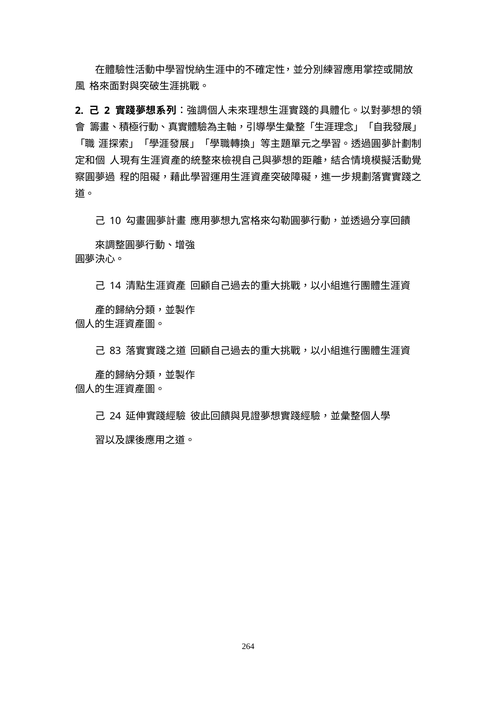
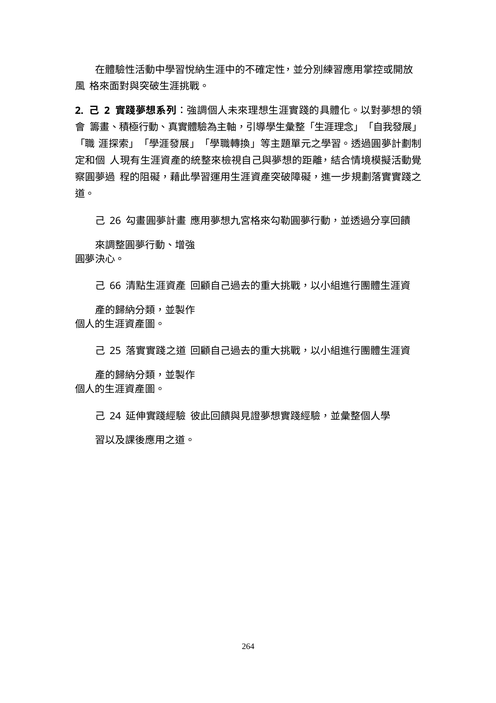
10: 10 -> 26 (115, 221)
14: 14 -> 66 (115, 286)
83: 83 -> 25 (115, 351)
